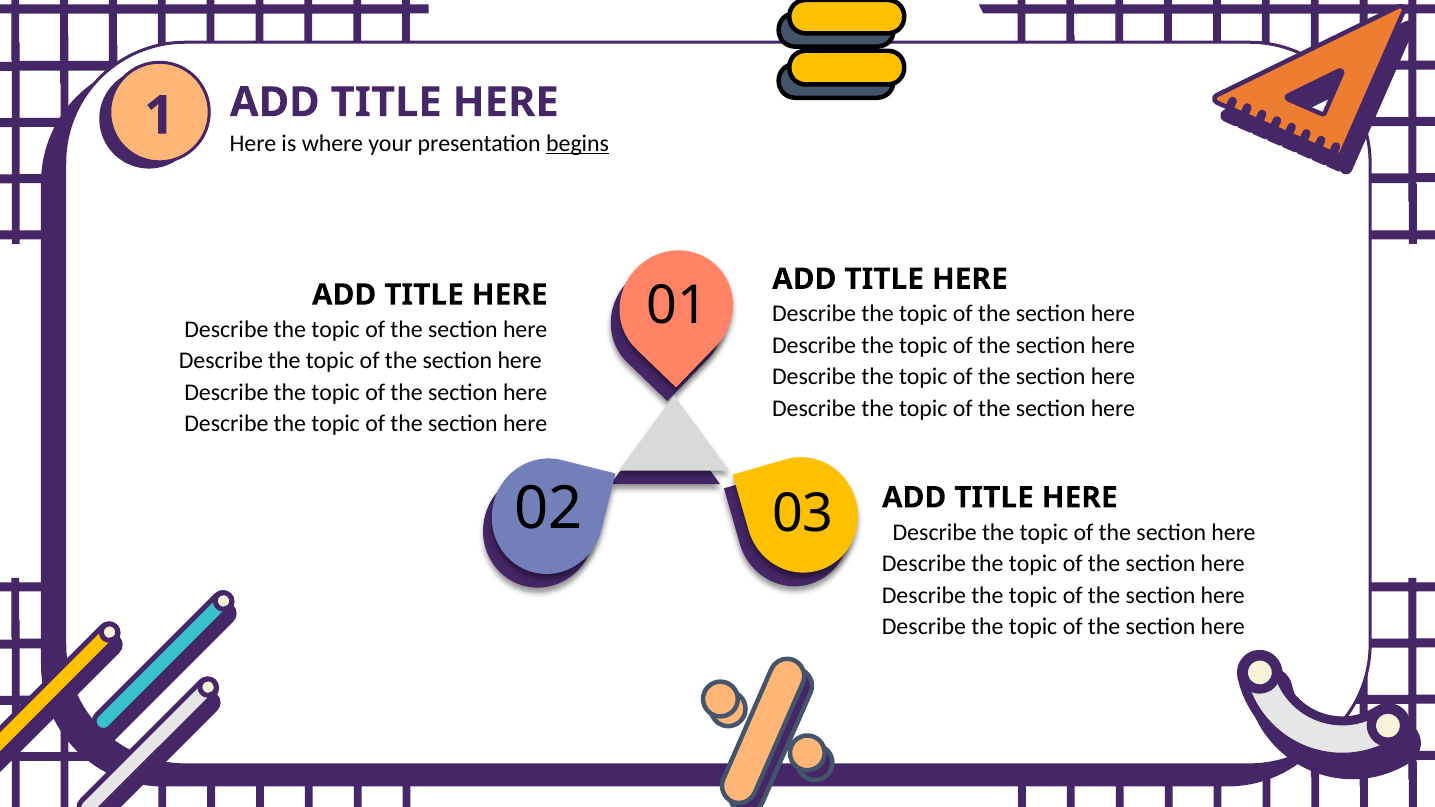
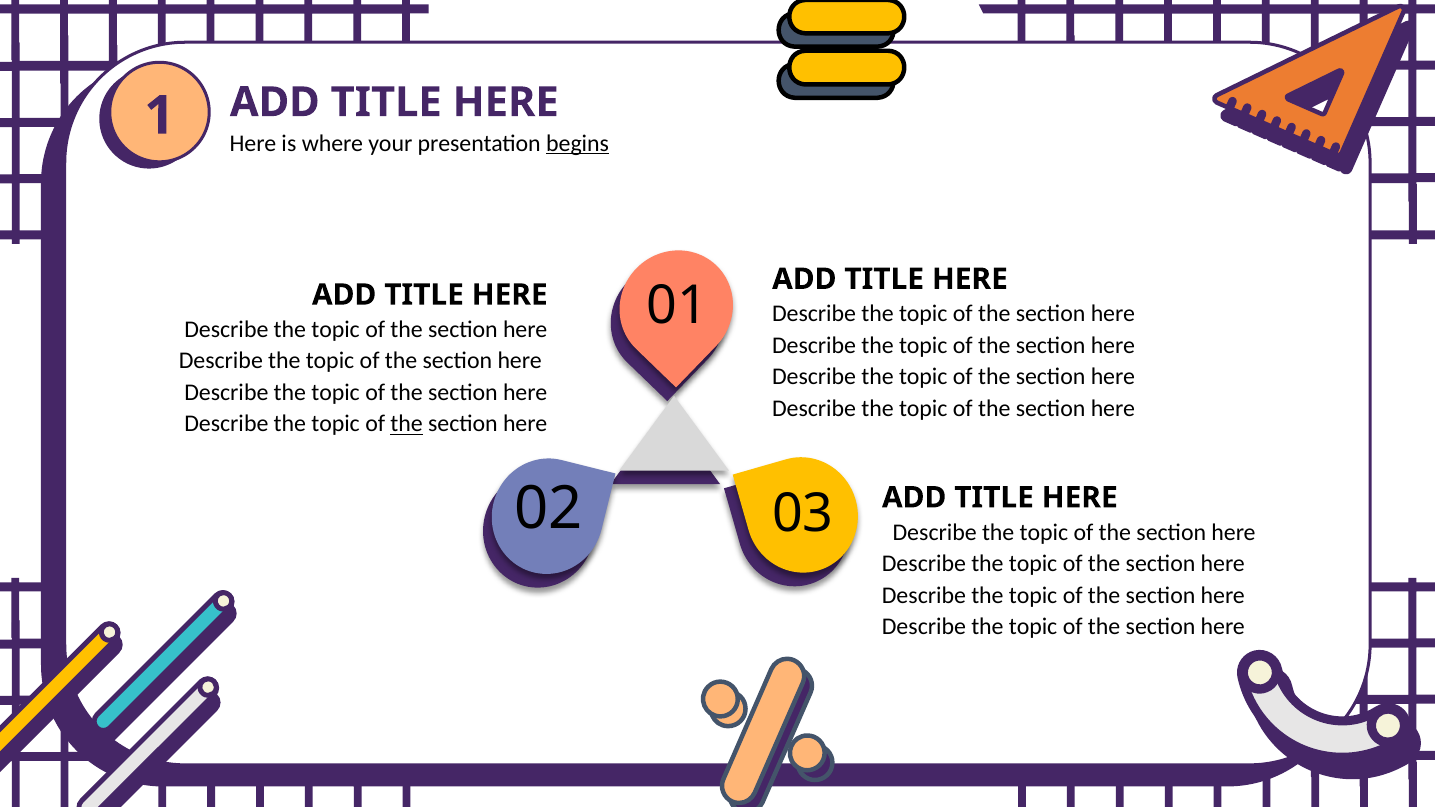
the underline: none -> present (407, 424)
